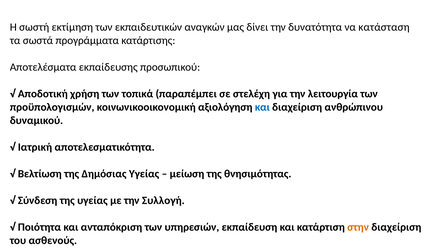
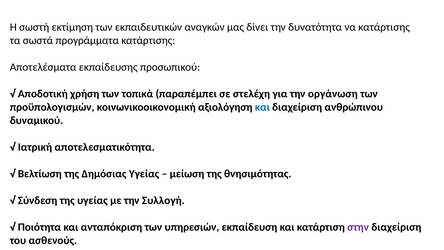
να κατάσταση: κατάσταση -> κατάρτισης (384, 27)
λειτουργία: λειτουργία -> οργάνωση (333, 94)
στην colour: orange -> purple (358, 227)
